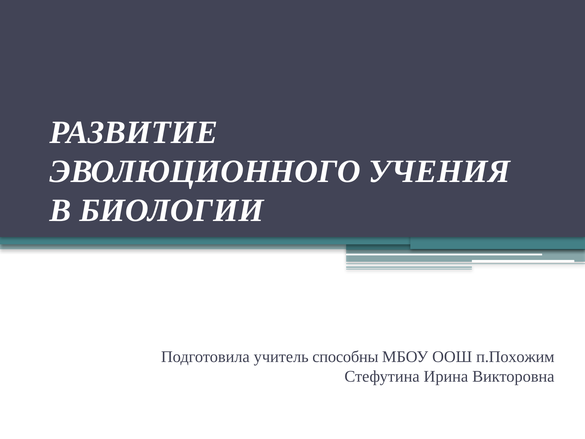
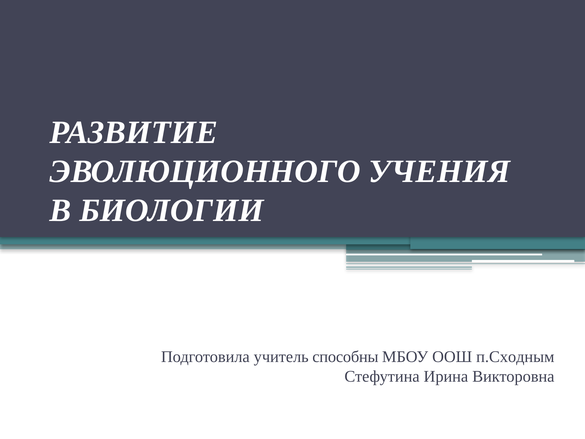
п.Похожим: п.Похожим -> п.Сходным (515, 357)
